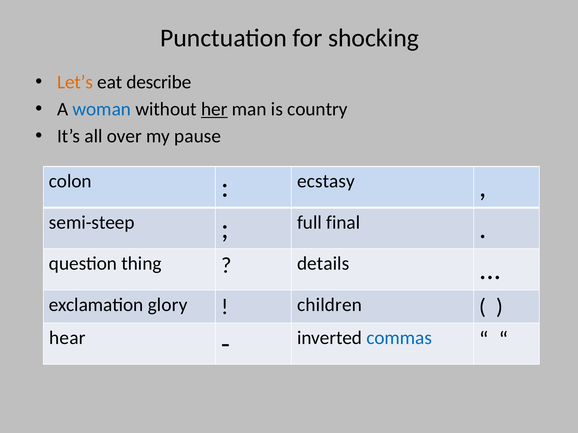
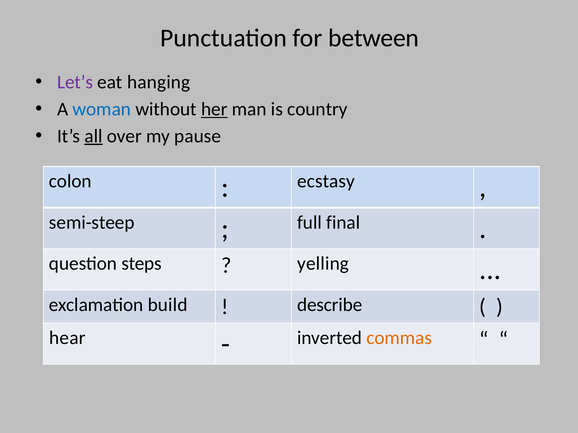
shocking: shocking -> between (374, 38)
Let’s colour: orange -> purple (75, 82)
describe: describe -> hanging (159, 82)
all underline: none -> present (94, 136)
thing: thing -> steps (142, 264)
details: details -> yelling (323, 264)
glory: glory -> build (168, 305)
children: children -> describe (330, 305)
commas colour: blue -> orange (399, 338)
